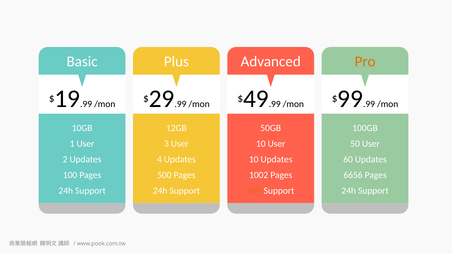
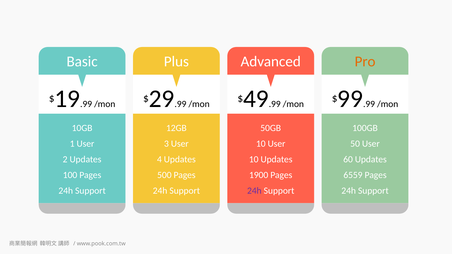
1002: 1002 -> 1900 (259, 175)
6656: 6656 -> 6559 (353, 175)
24h colour: orange -> purple (254, 191)
